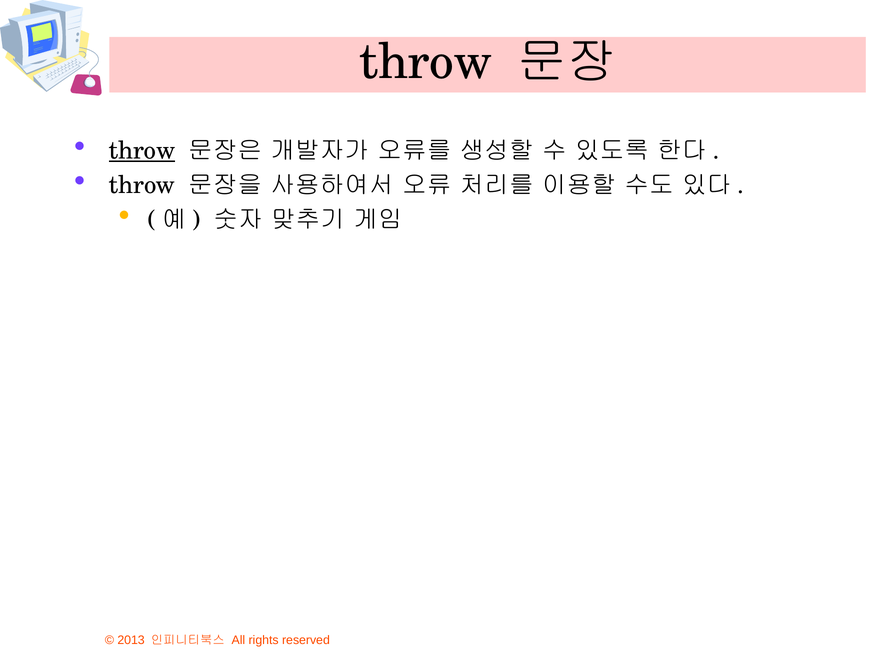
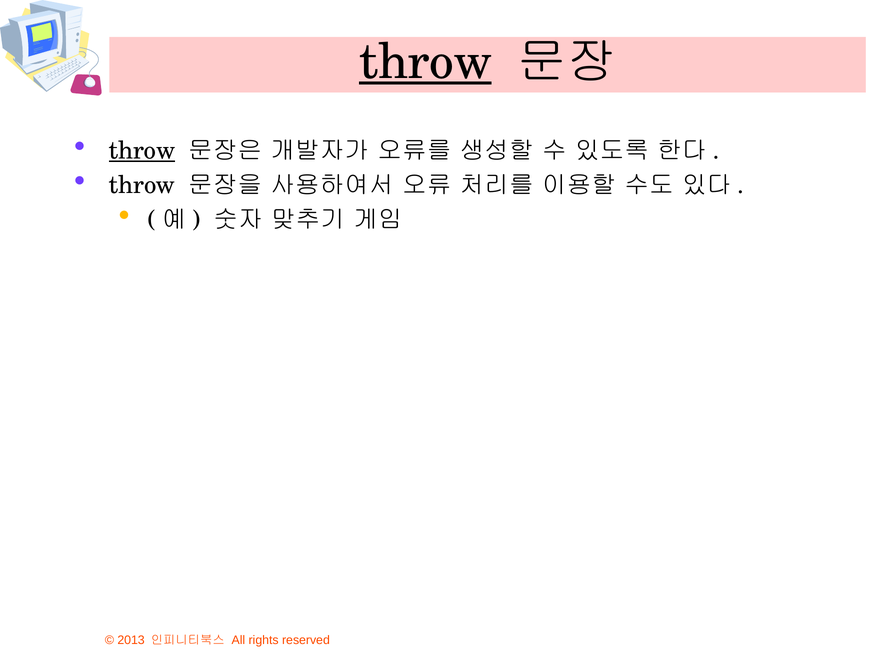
throw underline: none -> present (426, 62)
